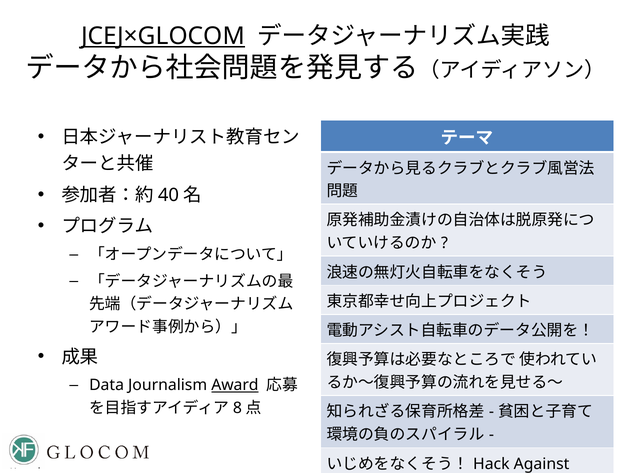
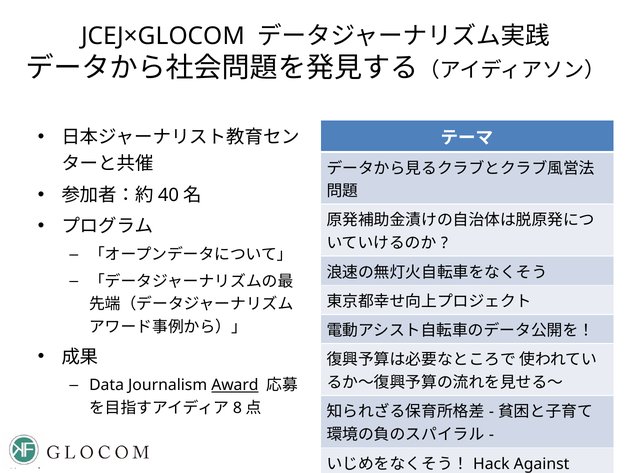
JCEJ×GLOCOM underline: present -> none (163, 36)
